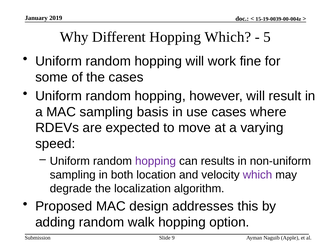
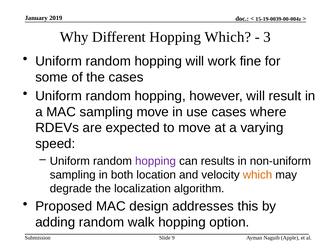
5: 5 -> 3 (267, 37)
sampling basis: basis -> move (153, 112)
which colour: purple -> orange (258, 175)
